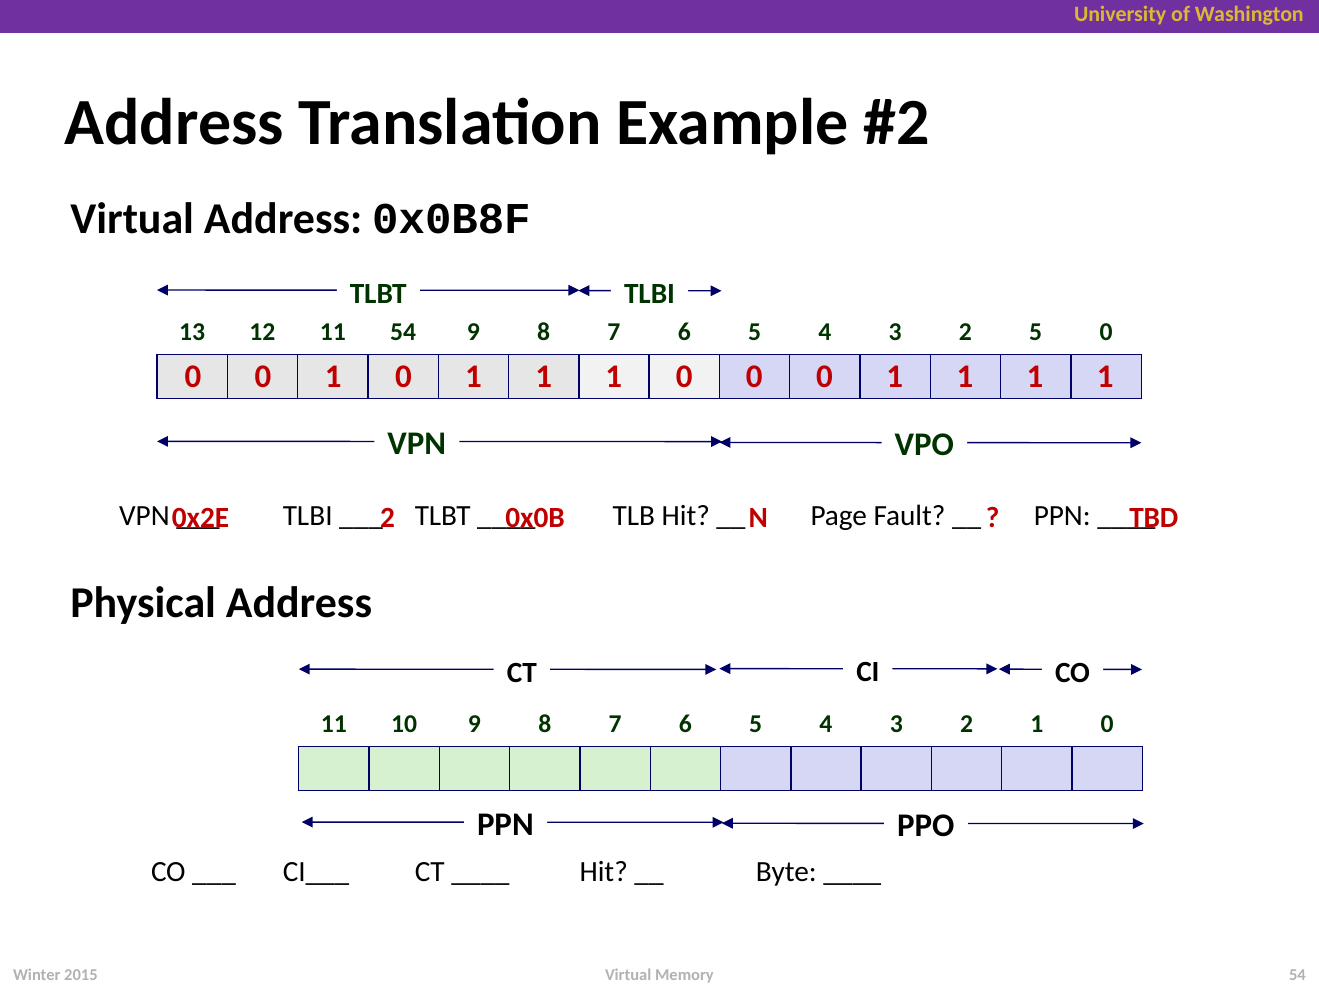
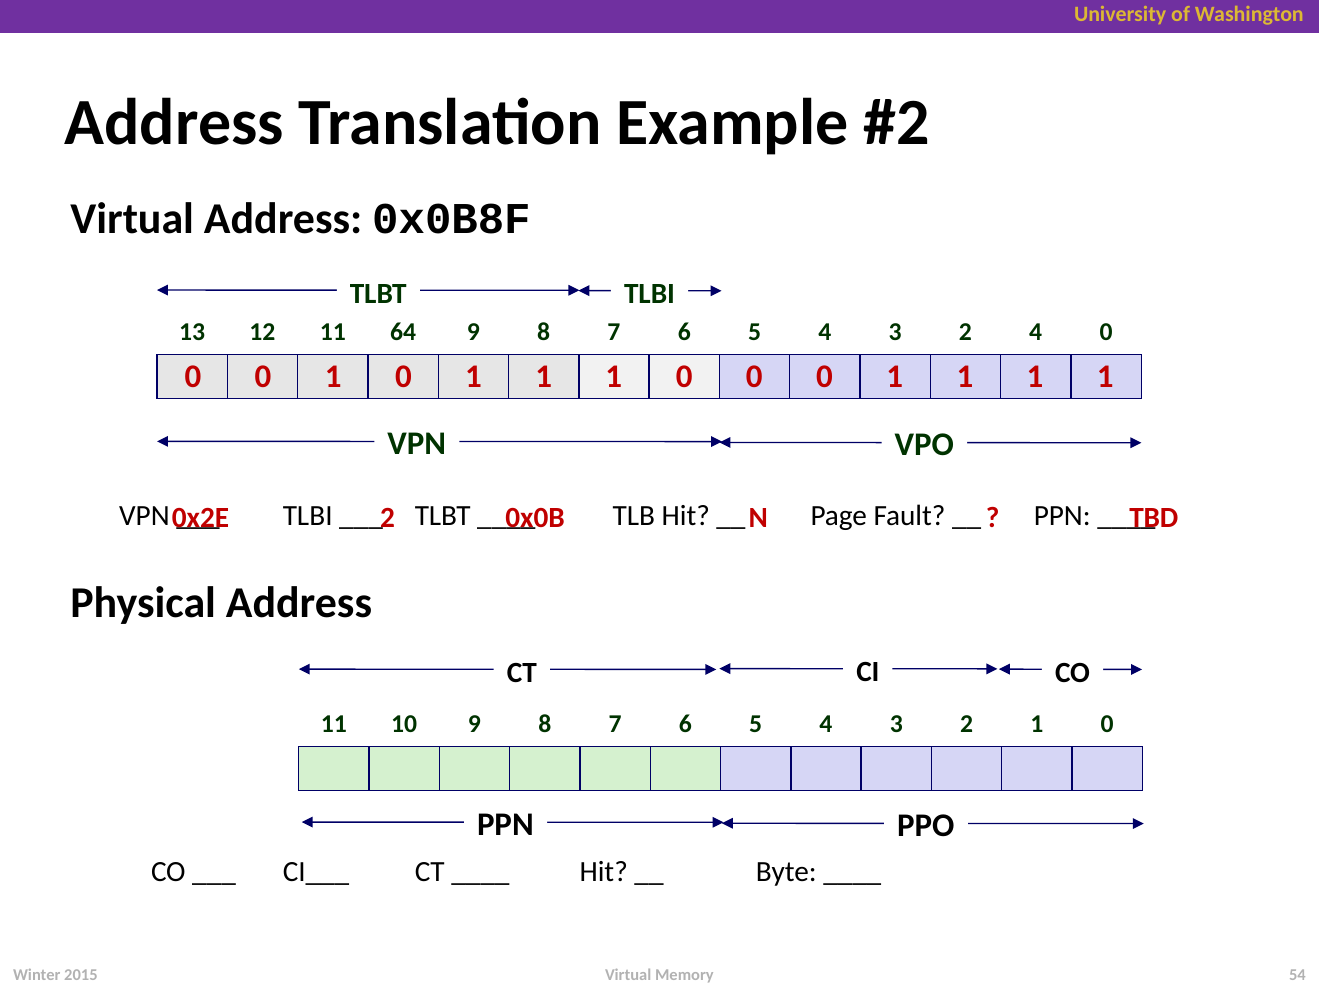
11 54: 54 -> 64 (403, 332)
2 5: 5 -> 4 (1036, 332)
